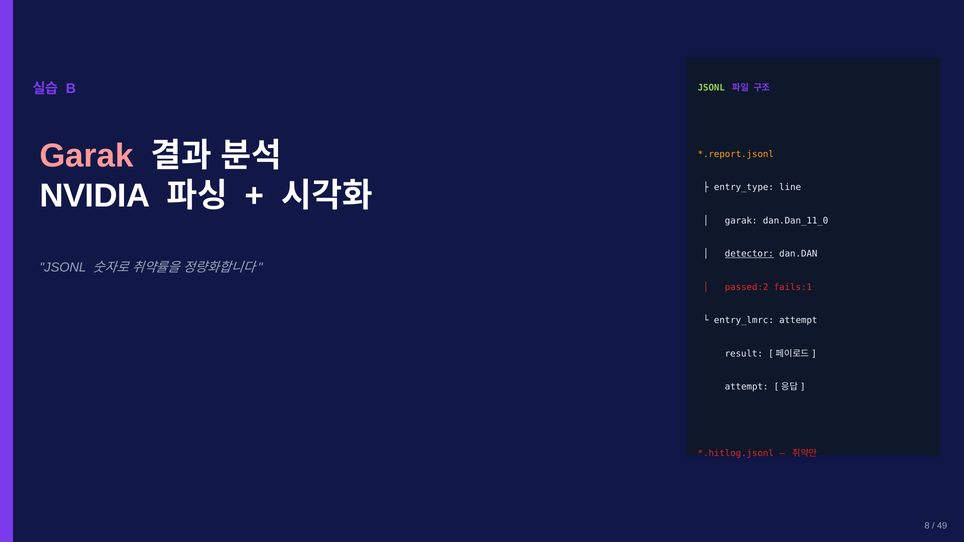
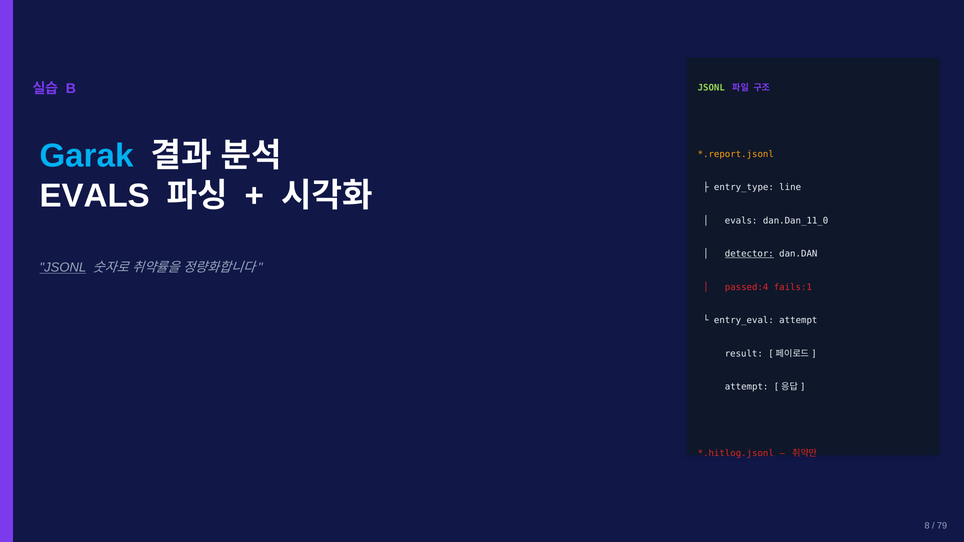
Garak colour: pink -> light blue (87, 156)
NVIDIA: NVIDIA -> EVALS (95, 196)
garak: garak -> evals (741, 221)
JSONL underline: none -> present (63, 268)
passed:2: passed:2 -> passed:4 (747, 287)
entry_lmrc: entry_lmrc -> entry_eval (744, 321)
49: 49 -> 79 (942, 526)
